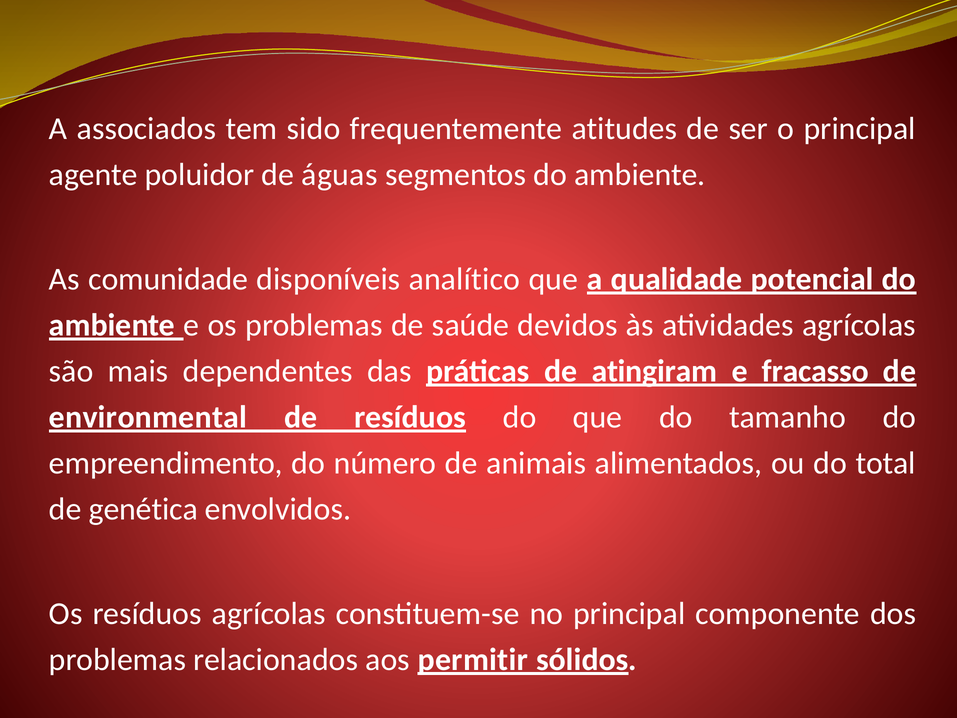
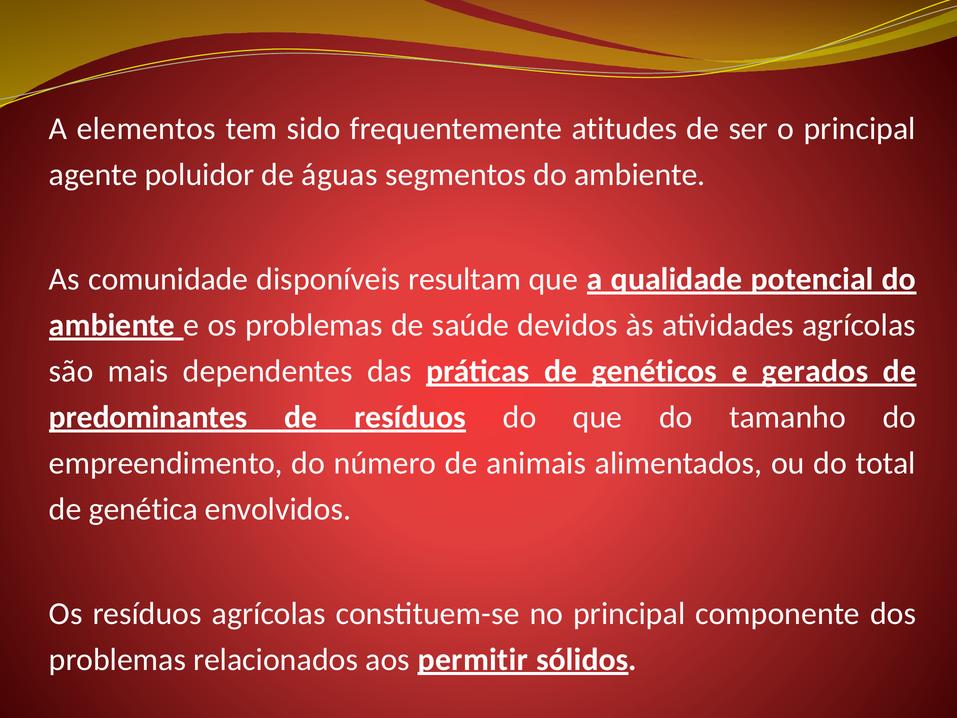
associados: associados -> elementos (146, 129)
analítico: analítico -> resultam (465, 279)
atingiram: atingiram -> genéticos (654, 371)
fracasso: fracasso -> gerados (815, 371)
environmental: environmental -> predominantes (148, 417)
